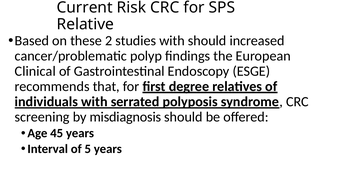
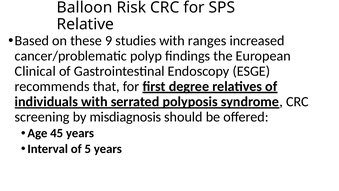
Current: Current -> Balloon (85, 7)
2: 2 -> 9 (109, 41)
with should: should -> ranges (207, 41)
